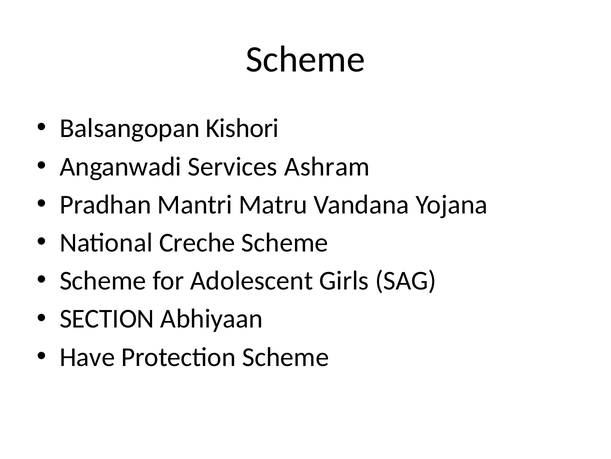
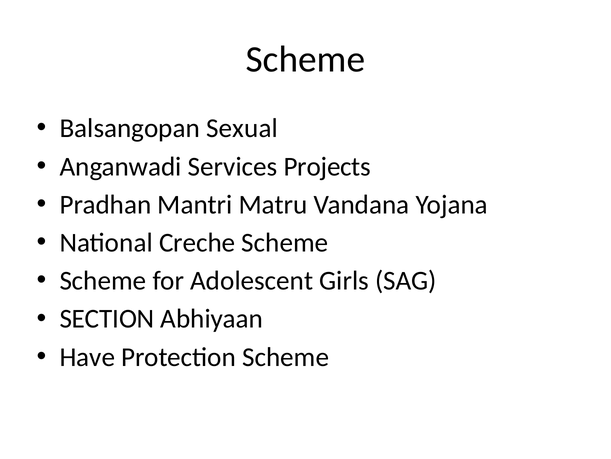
Kishori: Kishori -> Sexual (242, 128)
Ashram: Ashram -> Projects (327, 166)
